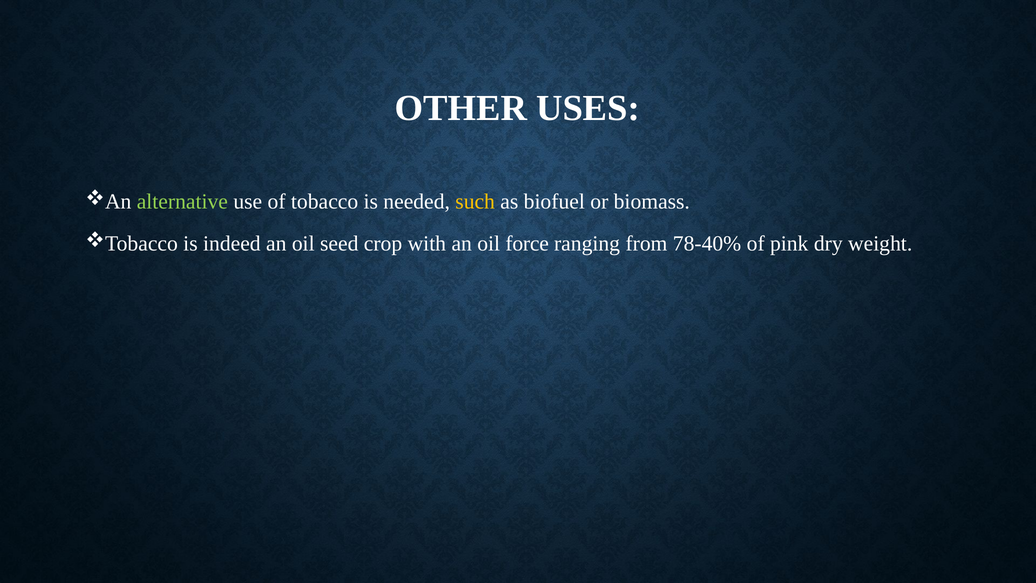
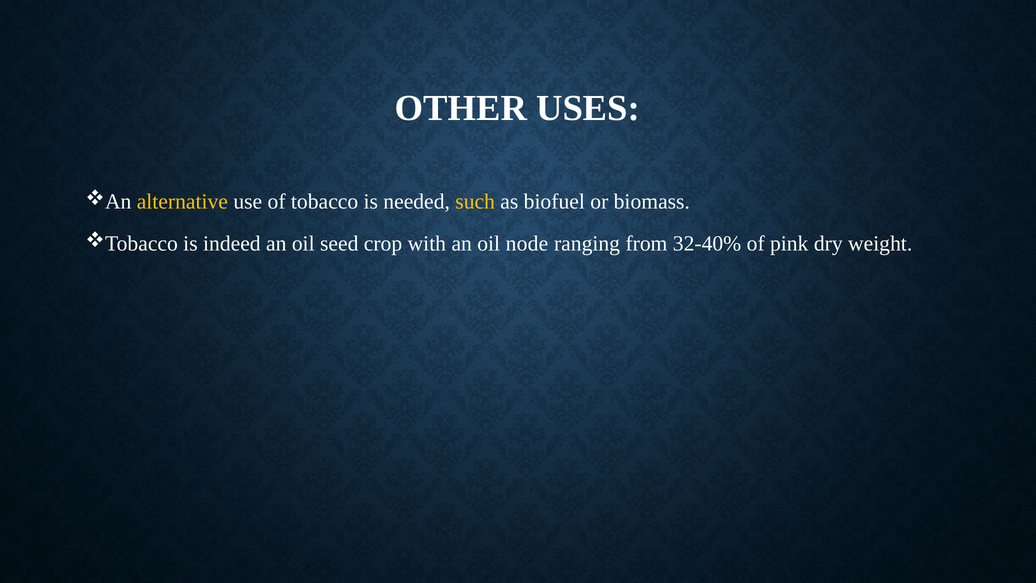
alternative colour: light green -> yellow (182, 202)
force: force -> node (527, 243)
78-40%: 78-40% -> 32-40% (707, 243)
